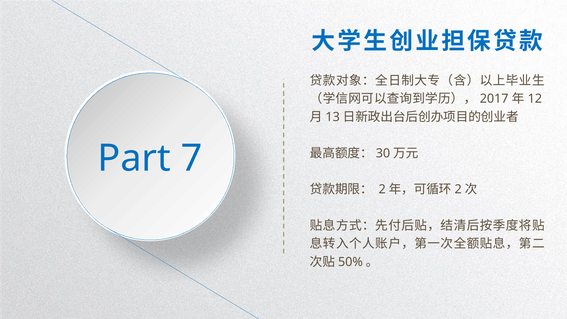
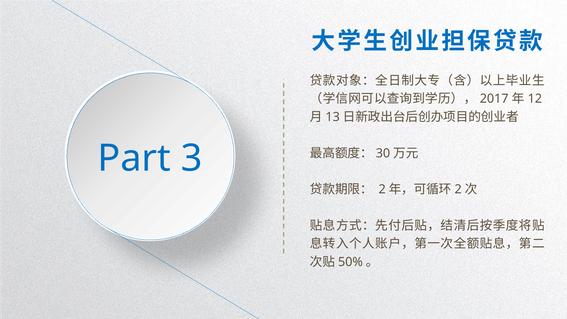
7: 7 -> 3 (191, 158)
